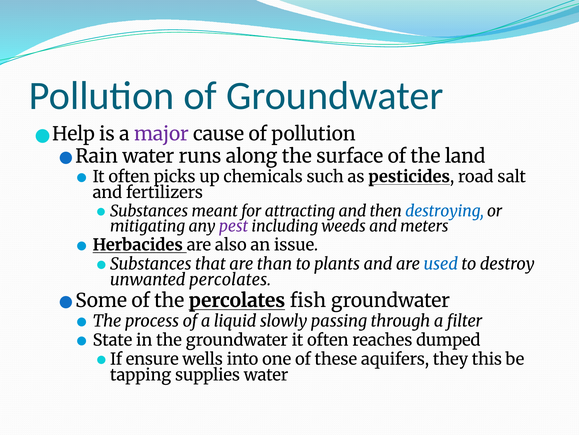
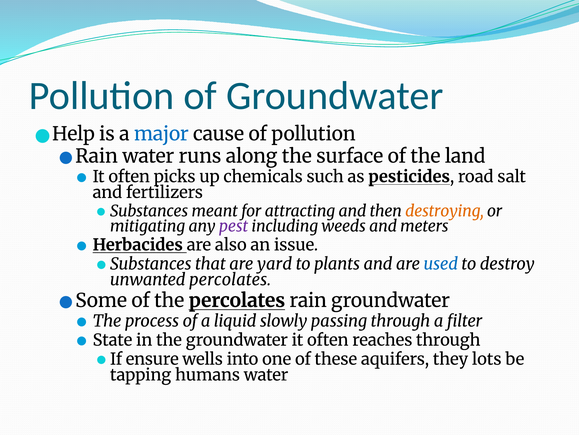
major colour: purple -> blue (161, 134)
destroying colour: blue -> orange (444, 211)
than: than -> yard (274, 264)
percolates fish: fish -> rain (308, 300)
reaches dumped: dumped -> through (448, 340)
this: this -> lots (487, 359)
supplies: supplies -> humans (207, 374)
